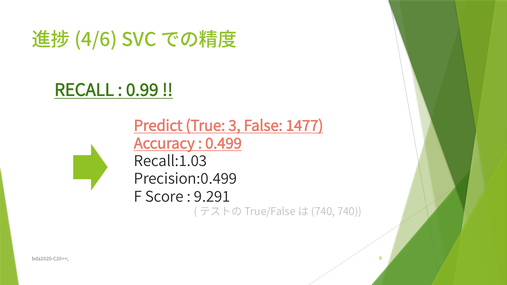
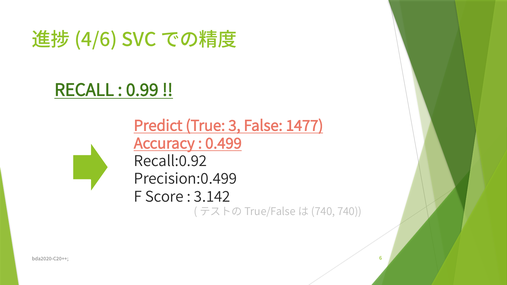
Recall:1.03: Recall:1.03 -> Recall:0.92 (170, 161)
9.291: 9.291 -> 3.142 (212, 197)
